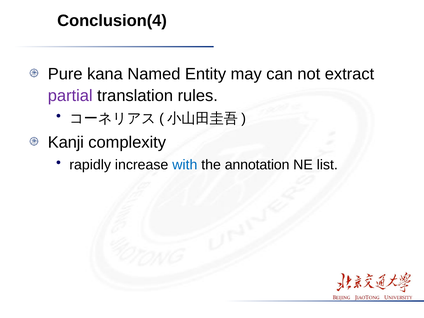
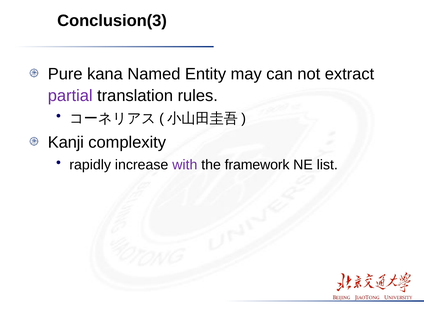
Conclusion(4: Conclusion(4 -> Conclusion(3 (112, 21)
with colour: blue -> purple (185, 165)
annotation: annotation -> framework (257, 165)
